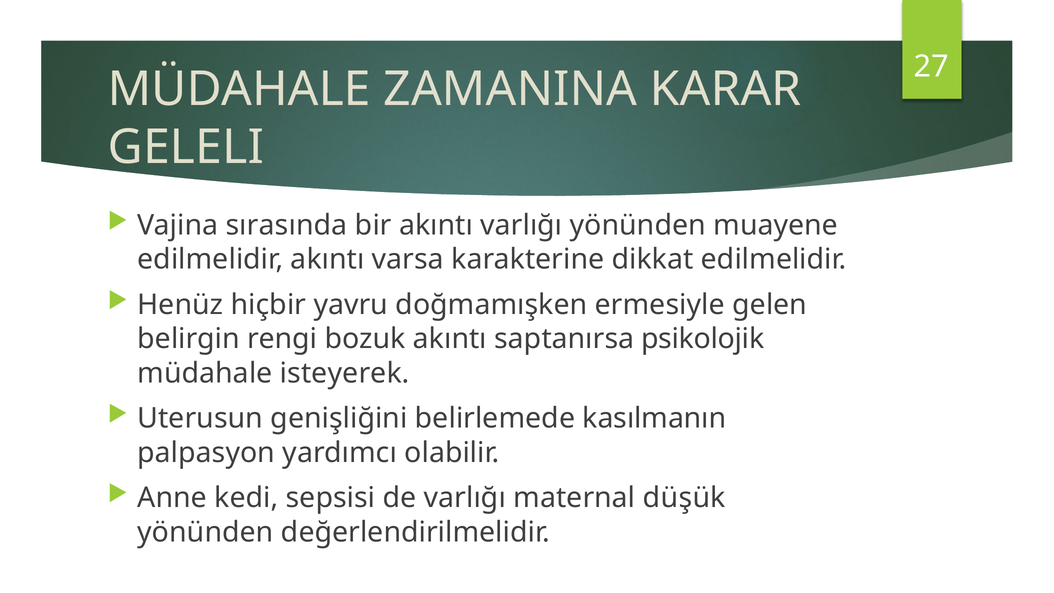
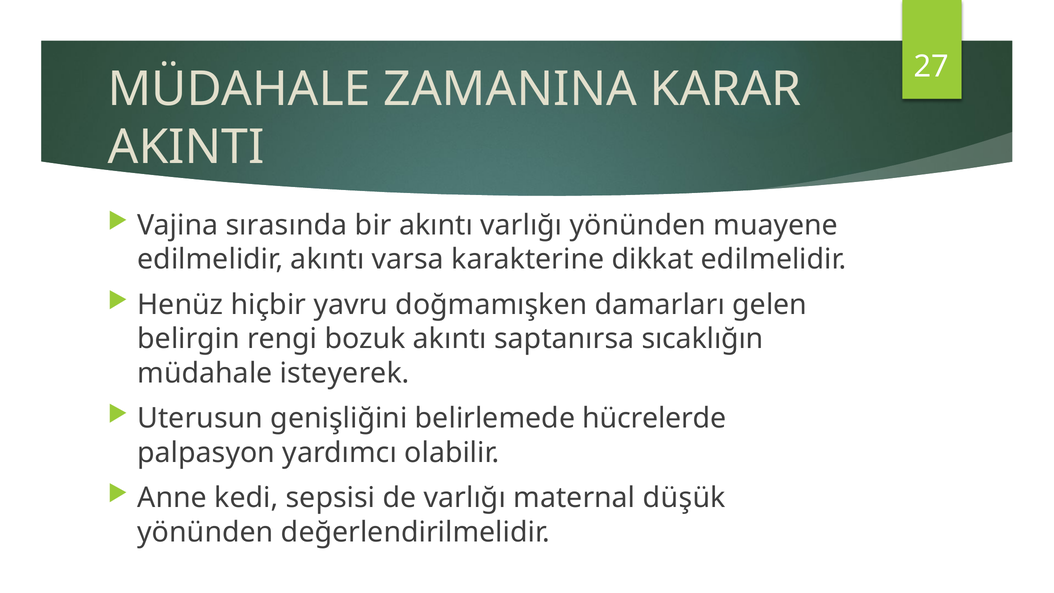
GELELI: GELELI -> AKINTI (186, 147)
ermesiyle: ermesiyle -> damarları (660, 305)
psikolojik: psikolojik -> sıcaklığın (703, 339)
kasılmanın: kasılmanın -> hücrelerde (654, 418)
